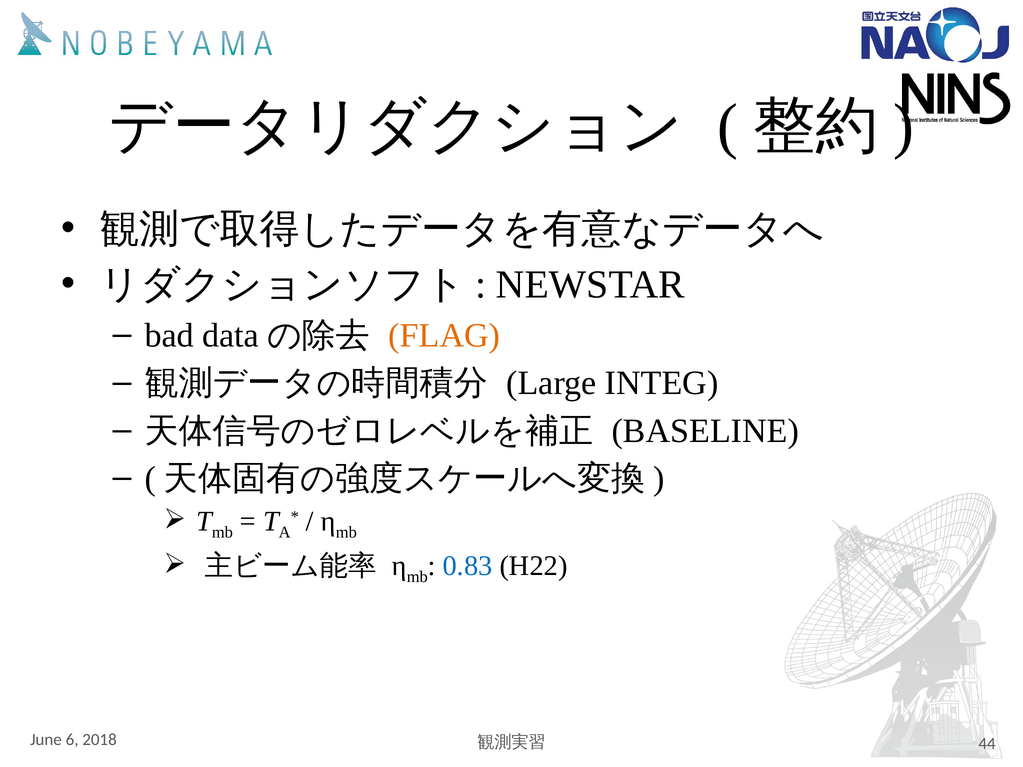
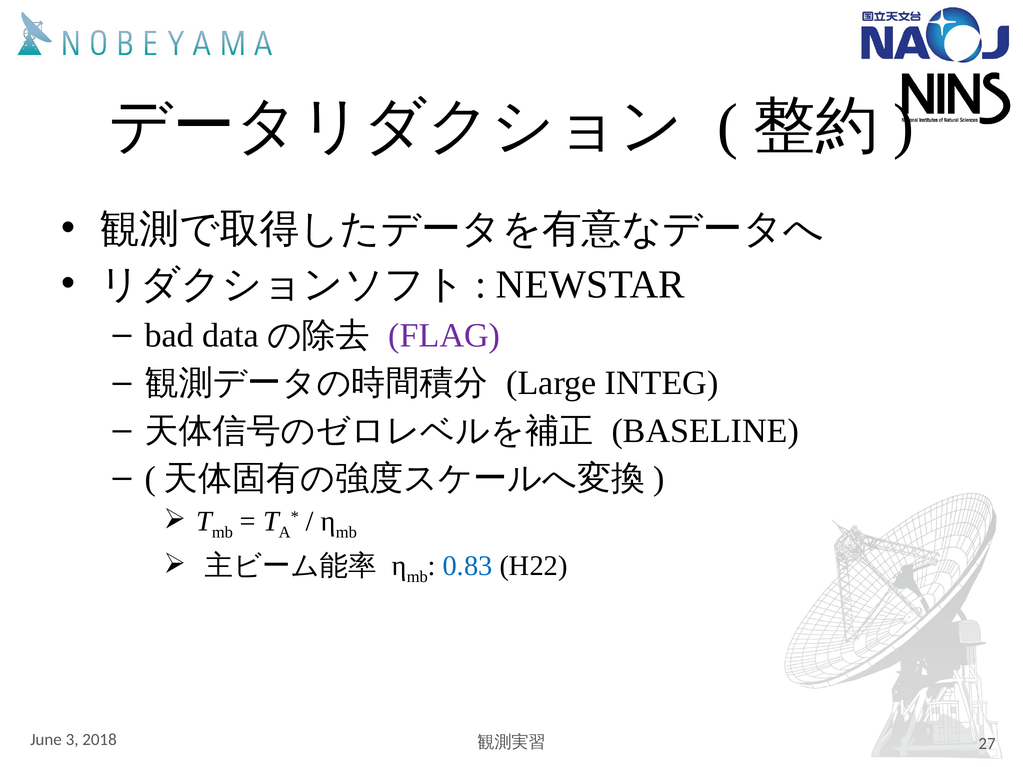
FLAG colour: orange -> purple (444, 336)
6: 6 -> 3 (72, 740)
44: 44 -> 27 (987, 744)
